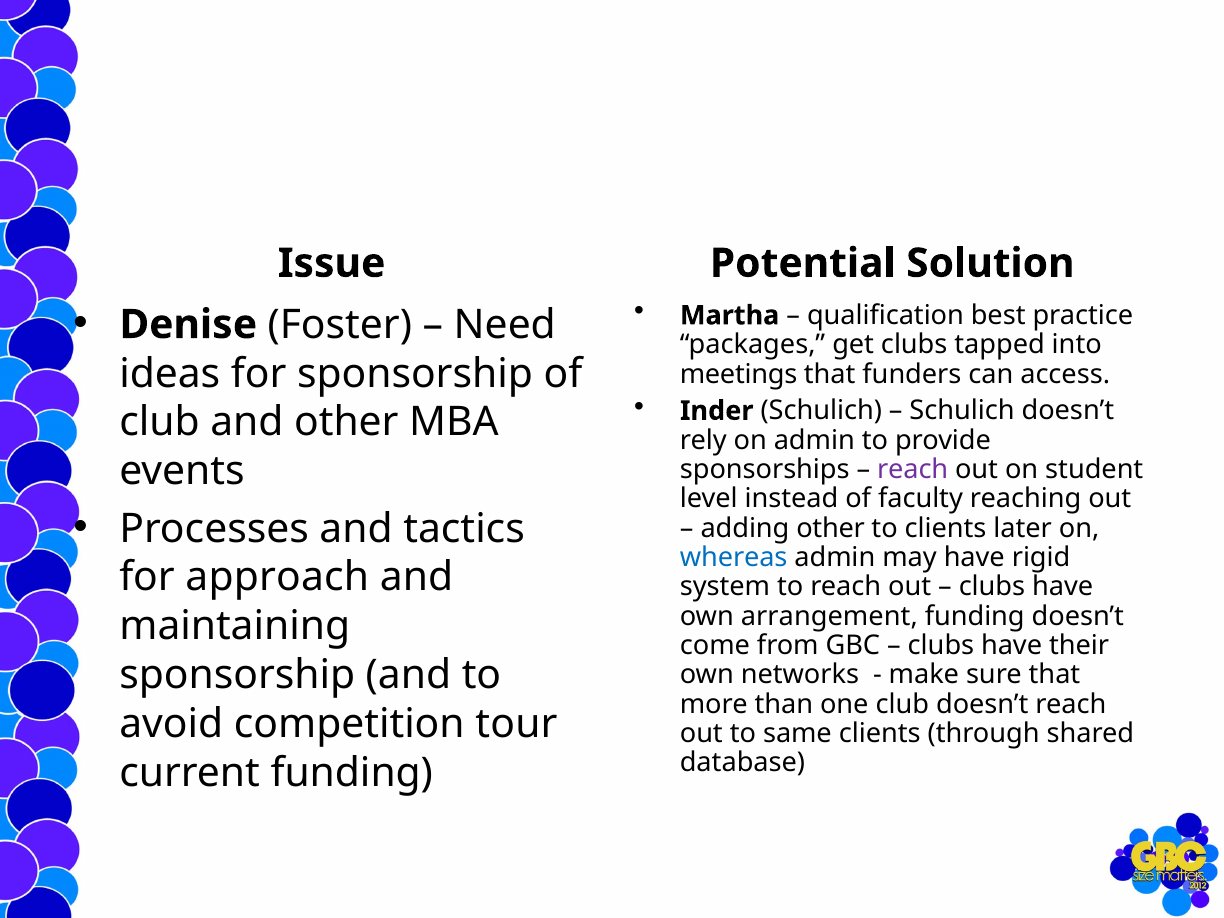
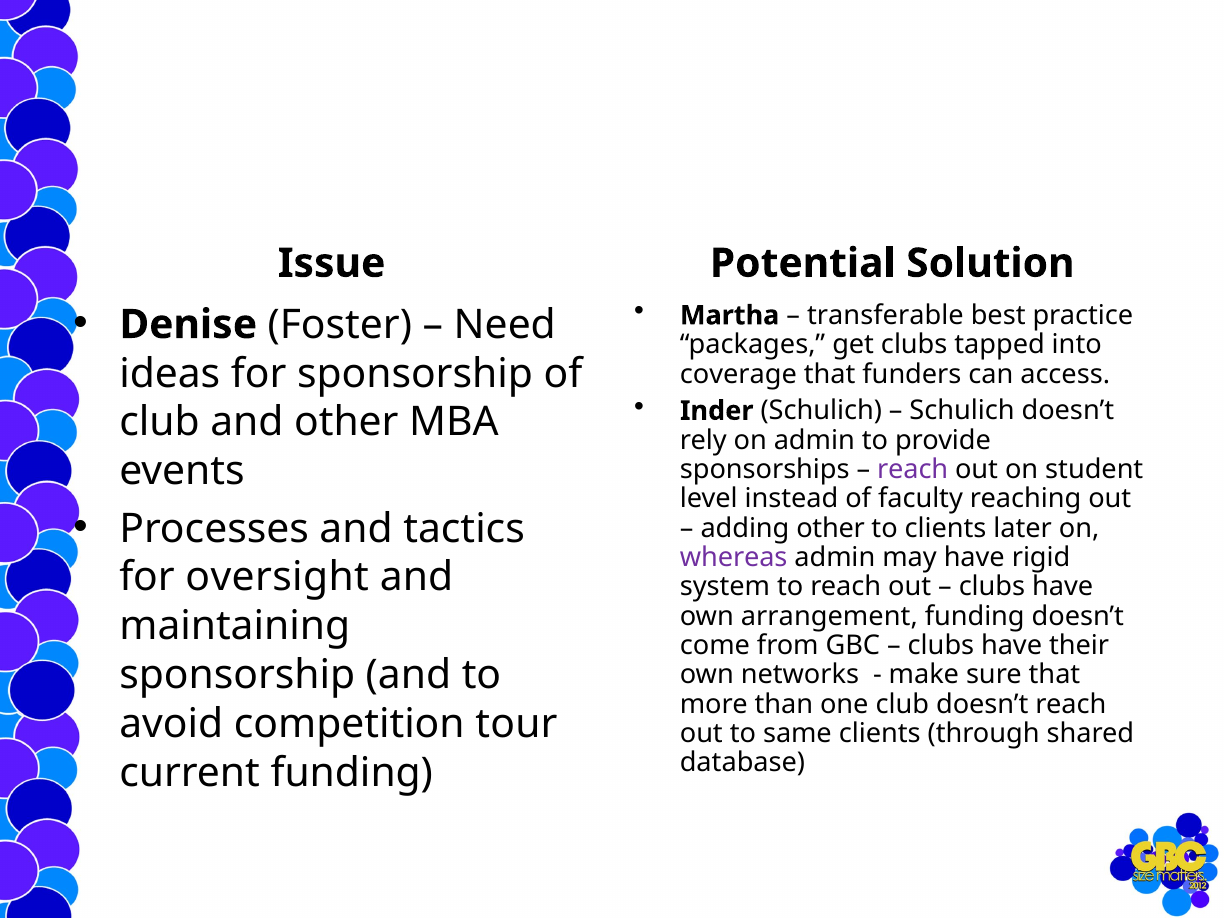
qualification: qualification -> transferable (885, 315)
meetings: meetings -> coverage (738, 374)
whereas colour: blue -> purple (734, 558)
approach: approach -> oversight (277, 578)
